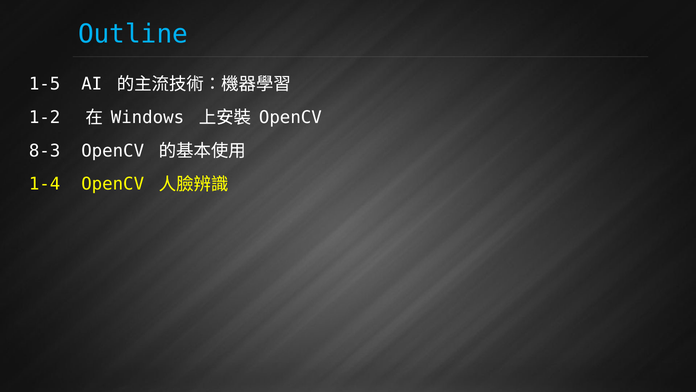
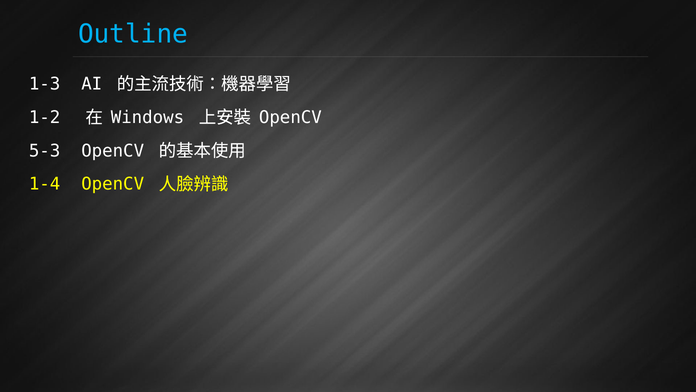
1-5: 1-5 -> 1-3 (45, 84)
8-3: 8-3 -> 5-3 (45, 151)
